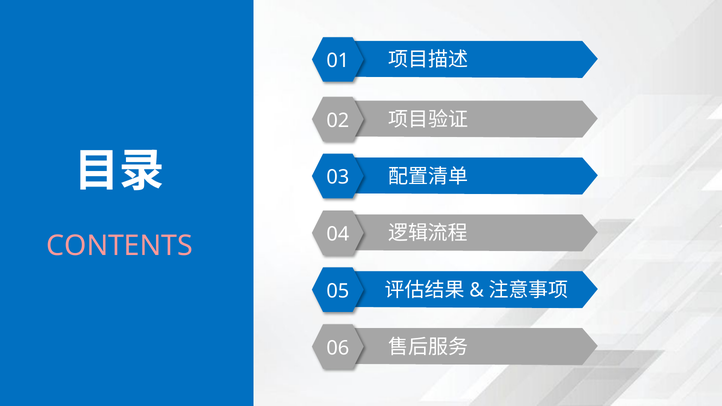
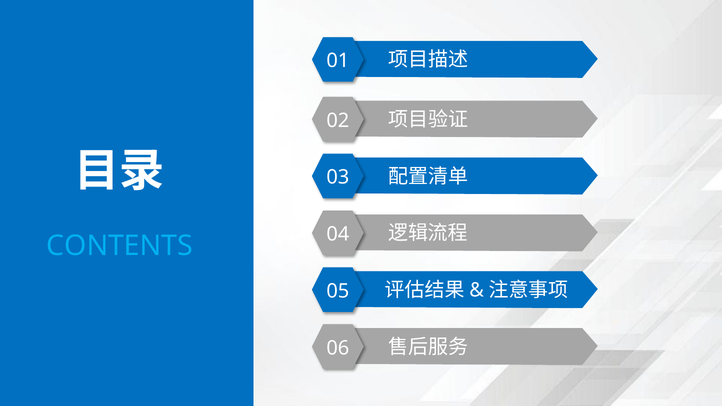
CONTENTS colour: pink -> light blue (120, 246)
